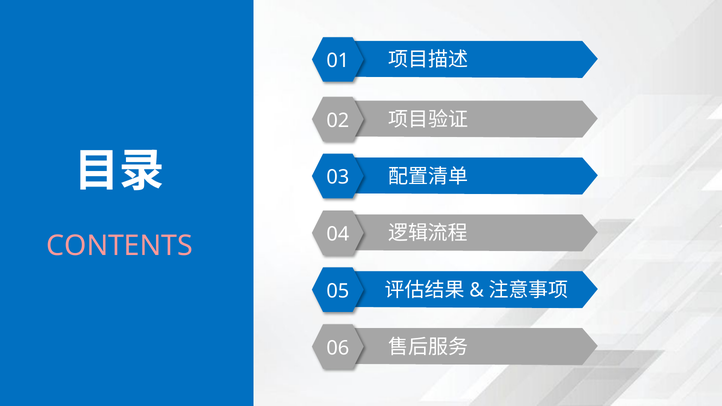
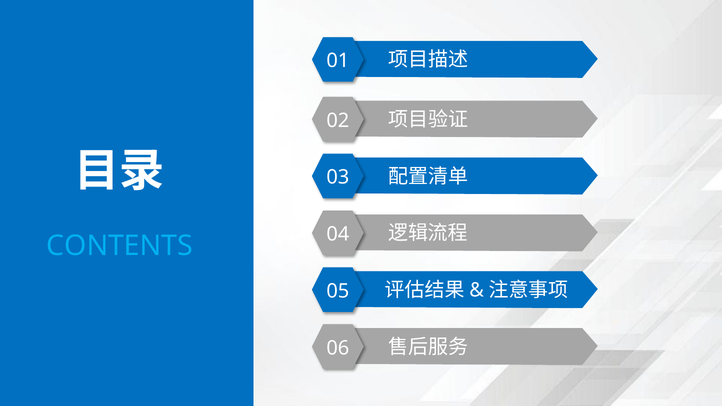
CONTENTS colour: pink -> light blue (120, 246)
